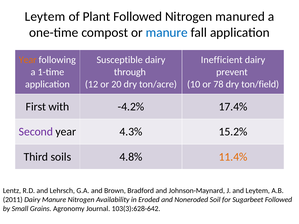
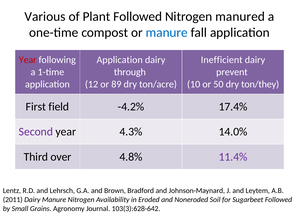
Leytem: Leytem -> Various (45, 17)
Year colour: orange -> red (28, 60)
Susceptible: Susceptible -> Application (120, 60)
20: 20 -> 89 (116, 84)
78: 78 -> 50 (218, 84)
ton/field: ton/field -> ton/they (260, 84)
with: with -> field (59, 107)
15.2%: 15.2% -> 14.0% (233, 132)
soils: soils -> over (61, 157)
11.4% colour: orange -> purple (233, 157)
